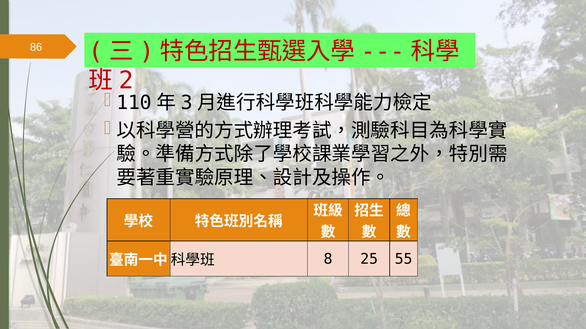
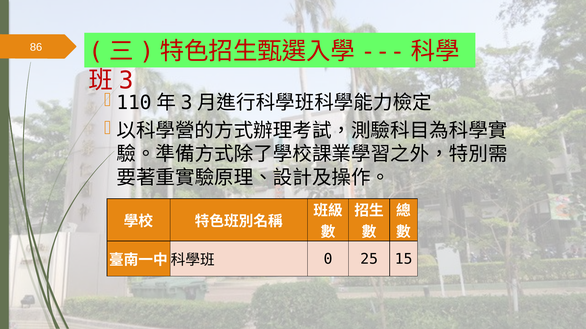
2: 2 -> 3 (126, 81)
8: 8 -> 0 (328, 259)
55: 55 -> 15 (404, 259)
